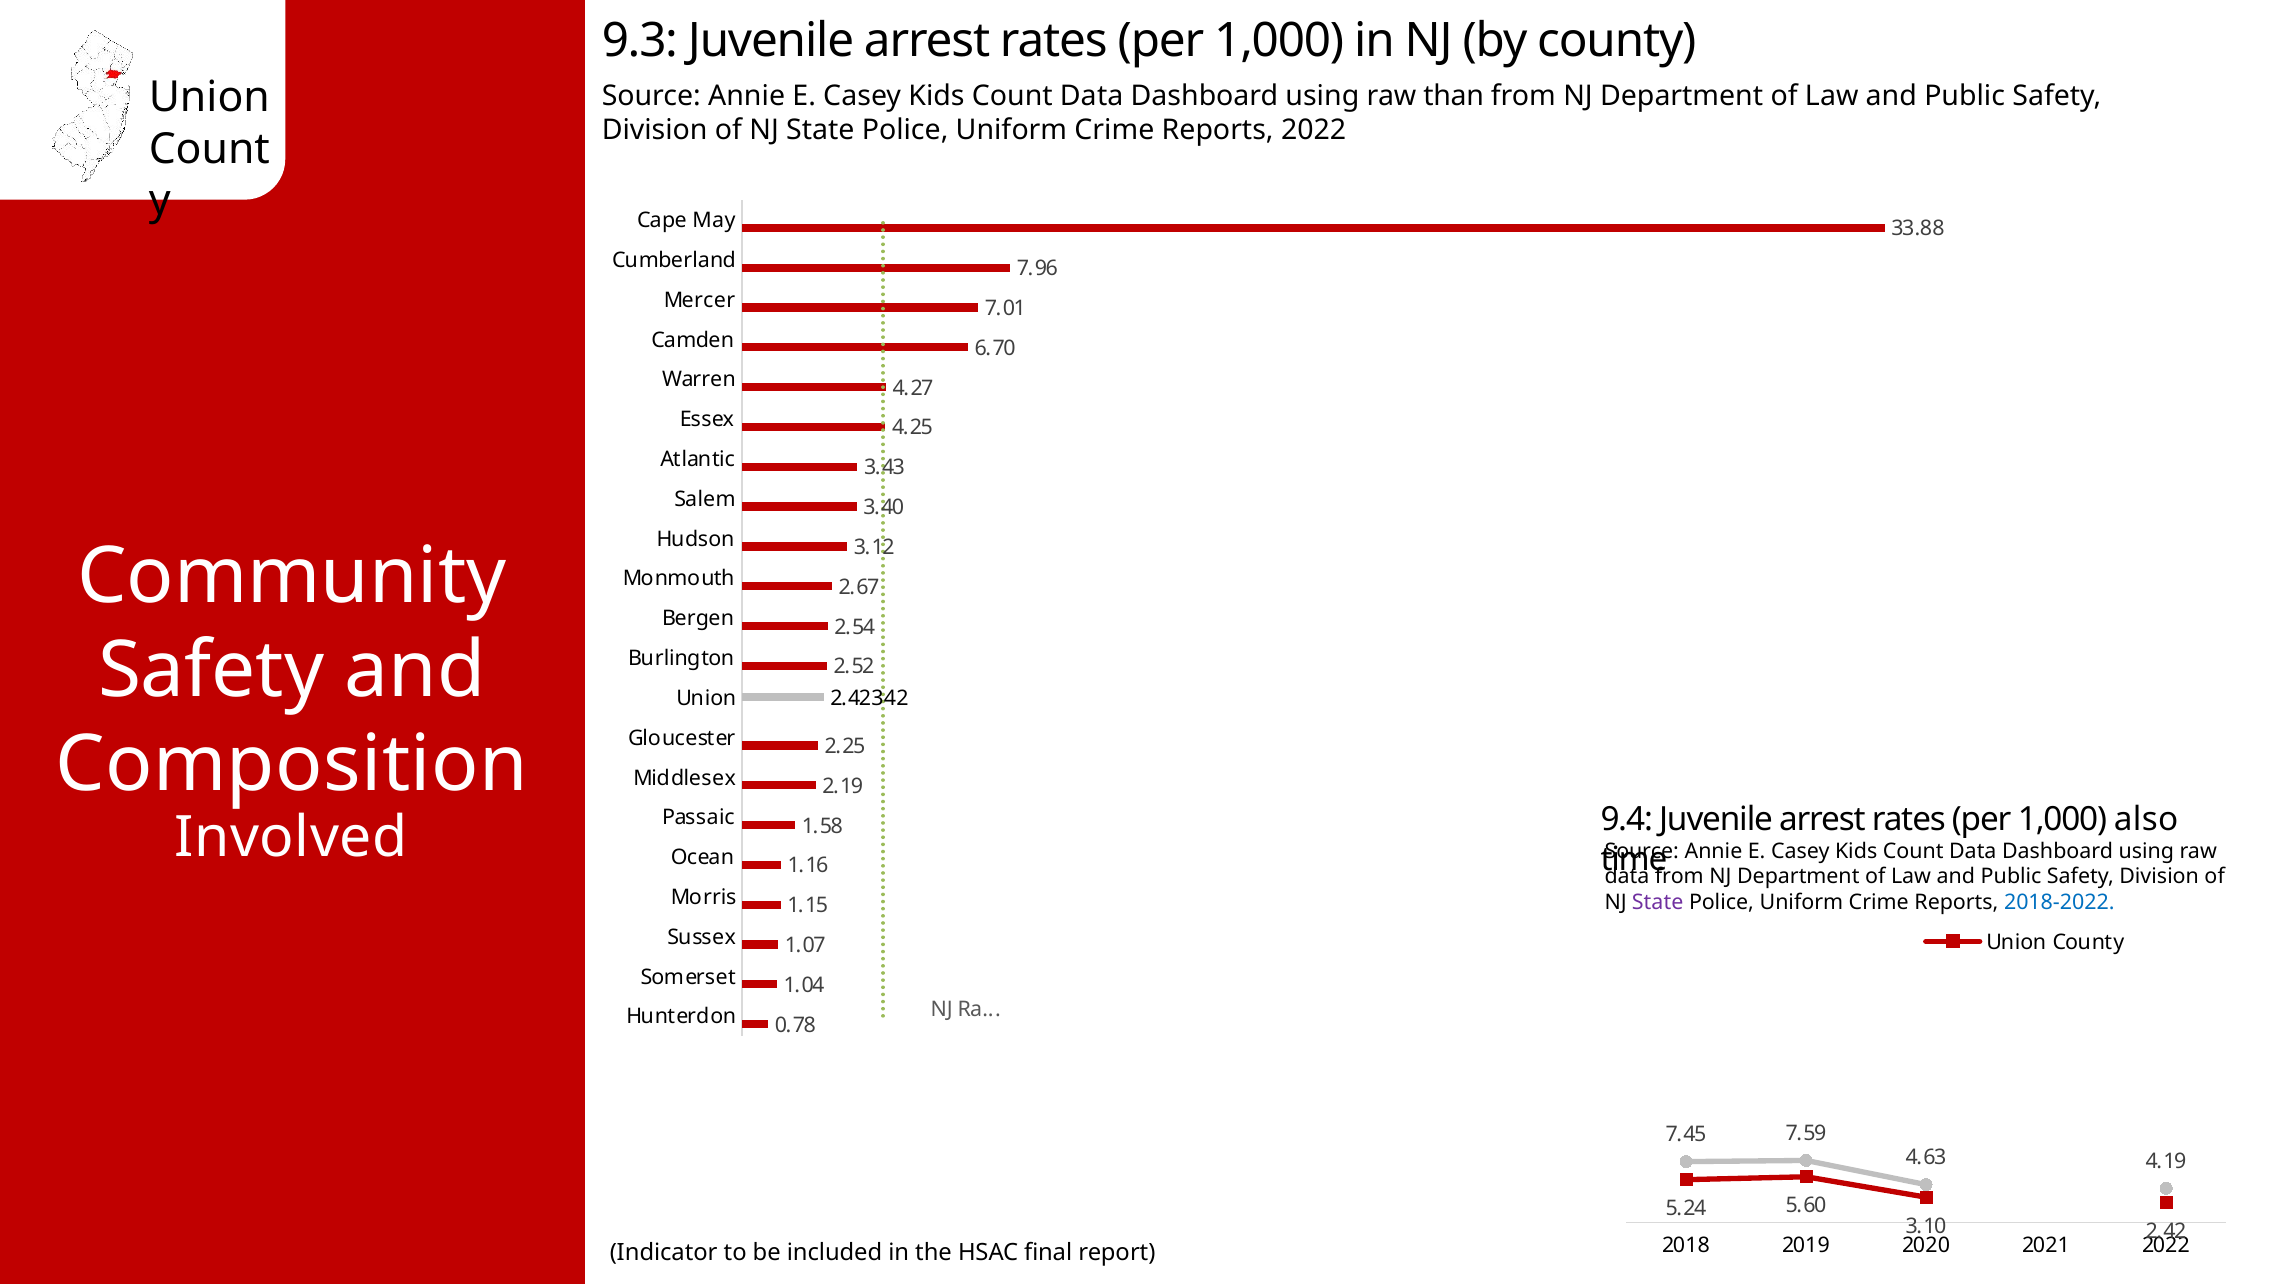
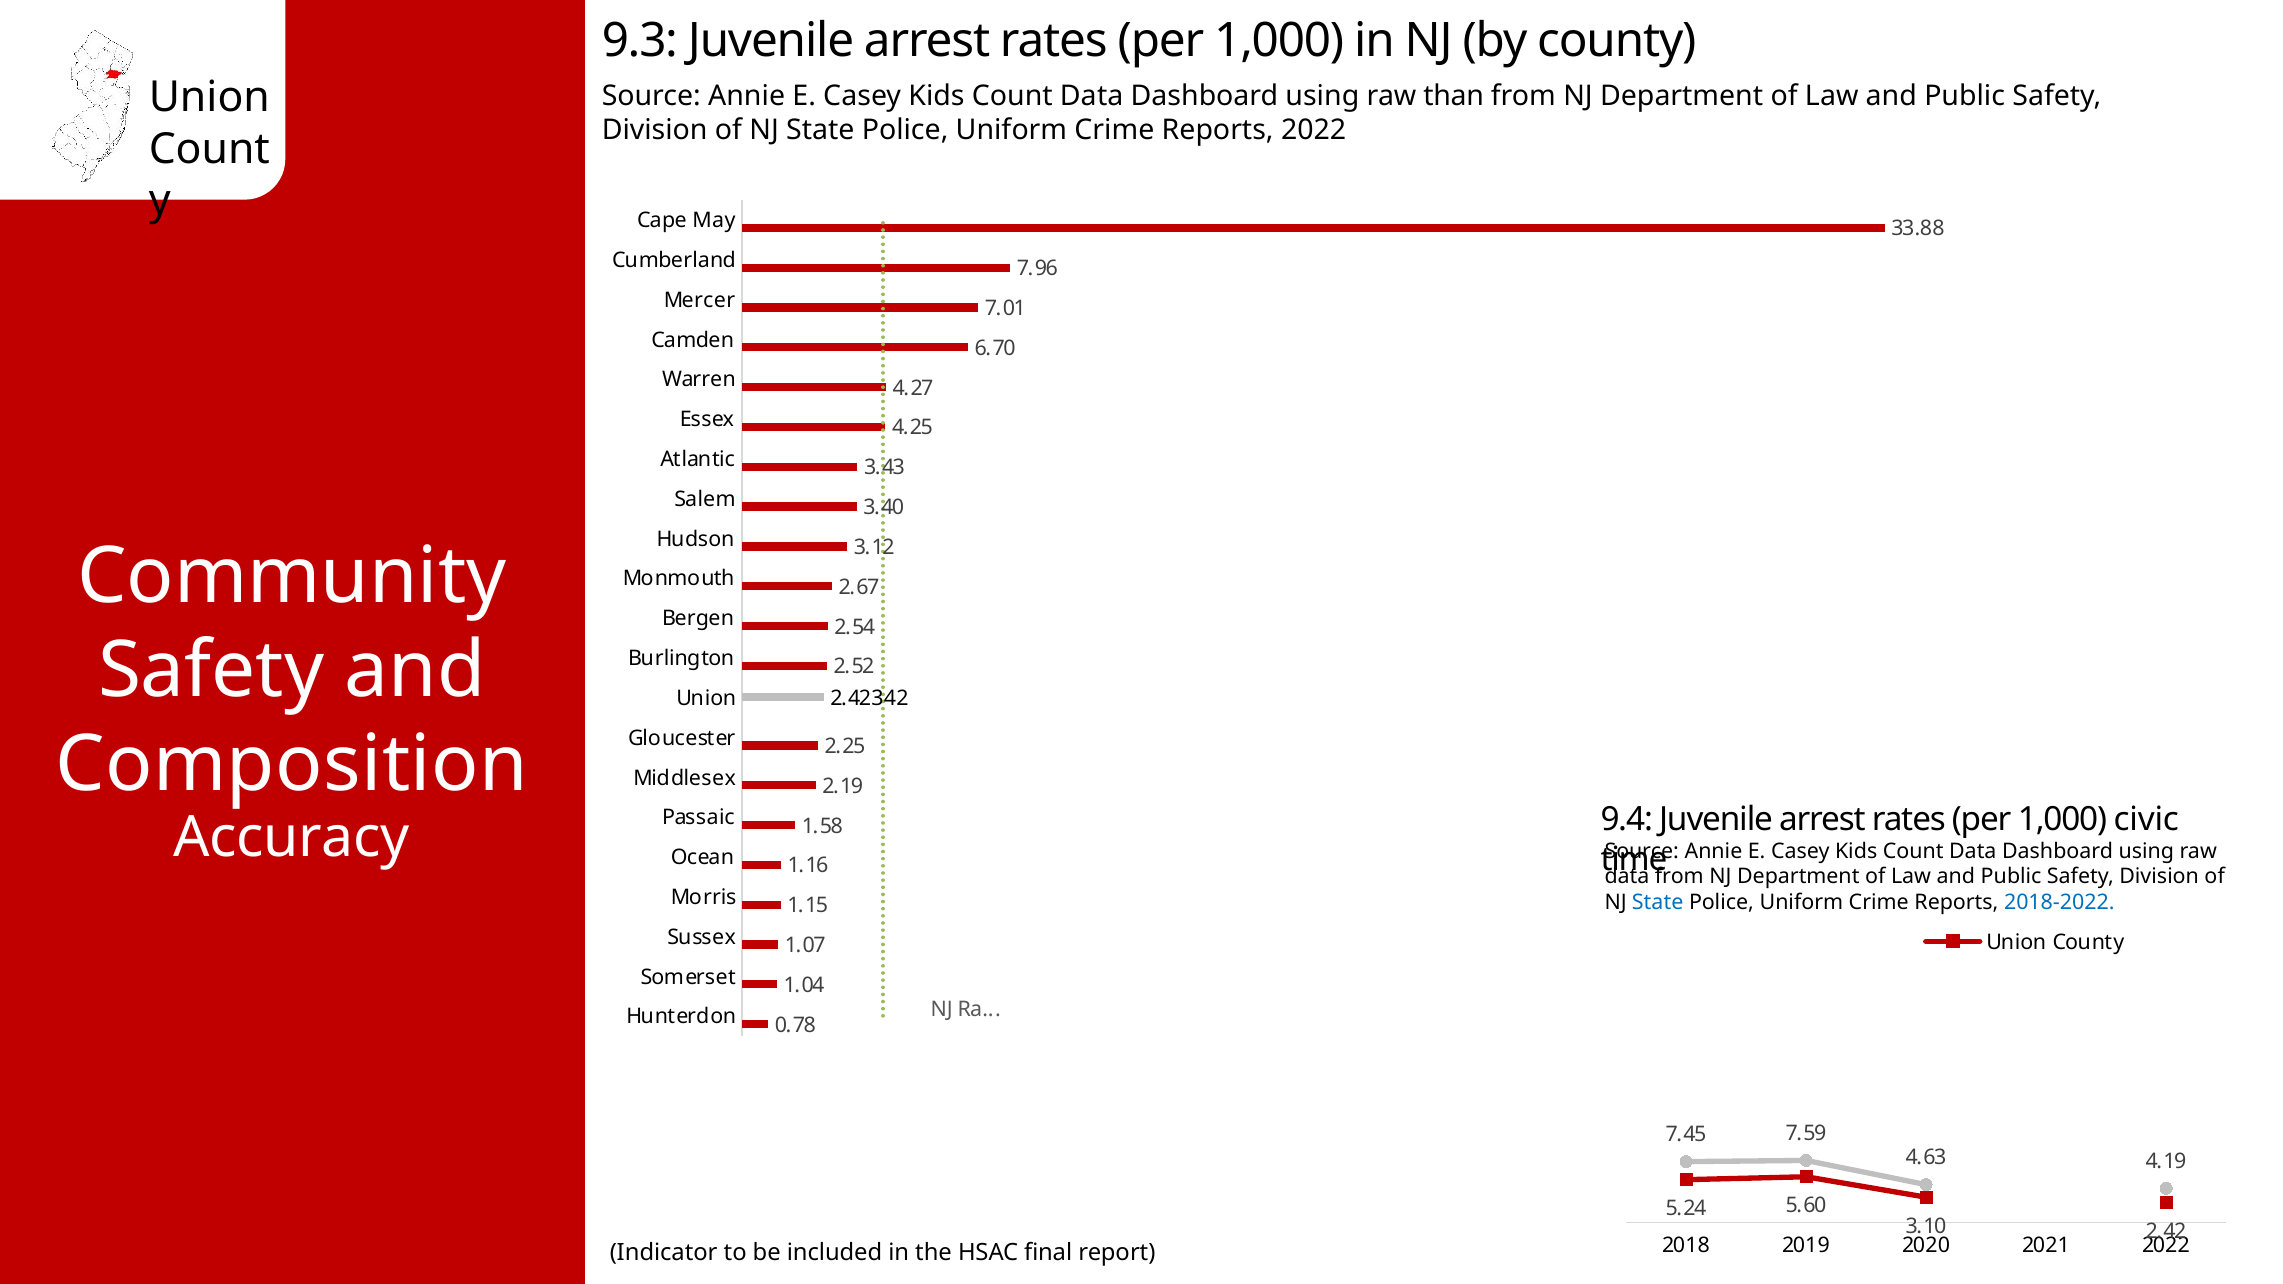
also: also -> civic (2146, 820)
Involved: Involved -> Accuracy (291, 837)
State colour: purple -> blue (1658, 903)
